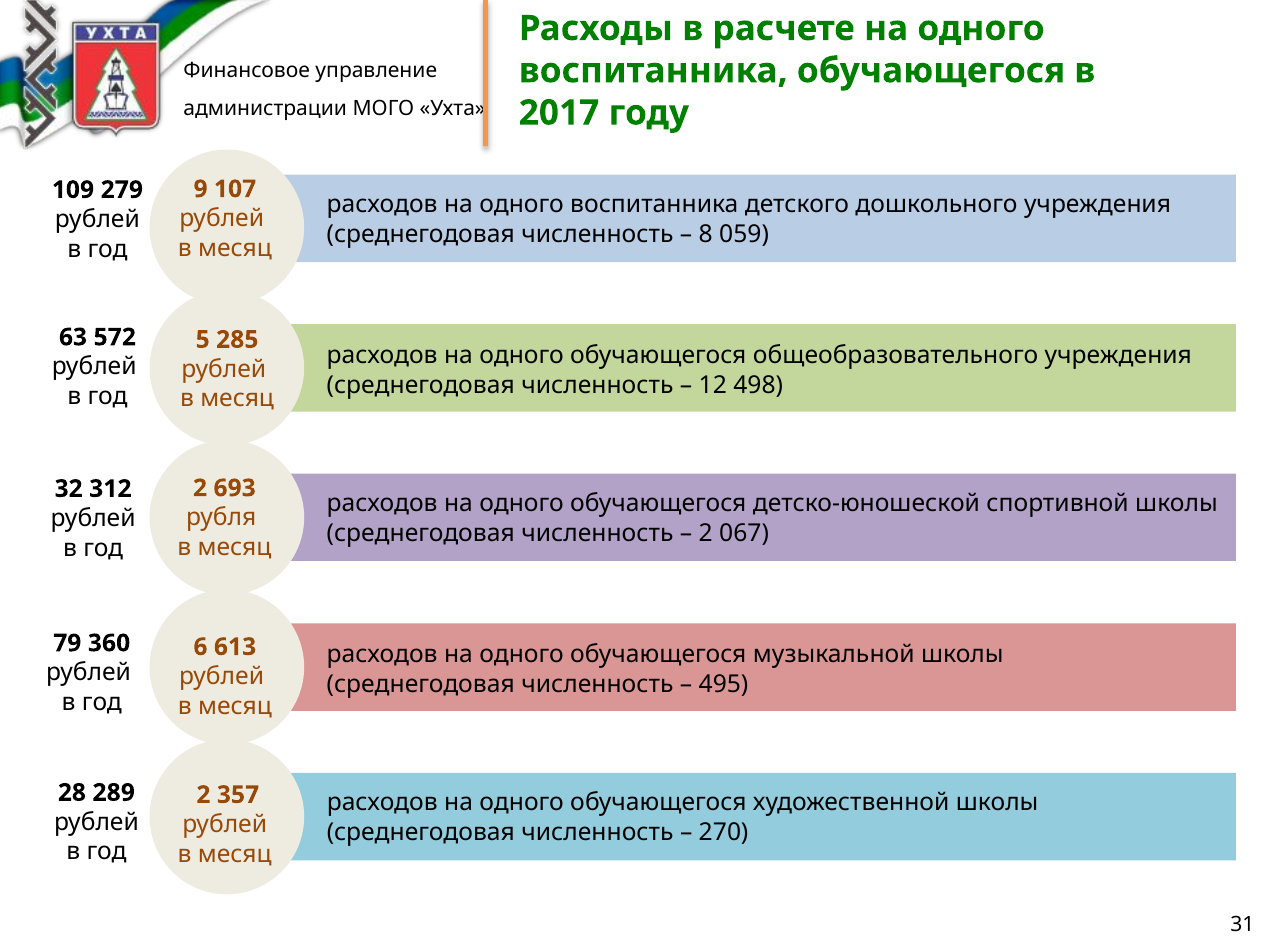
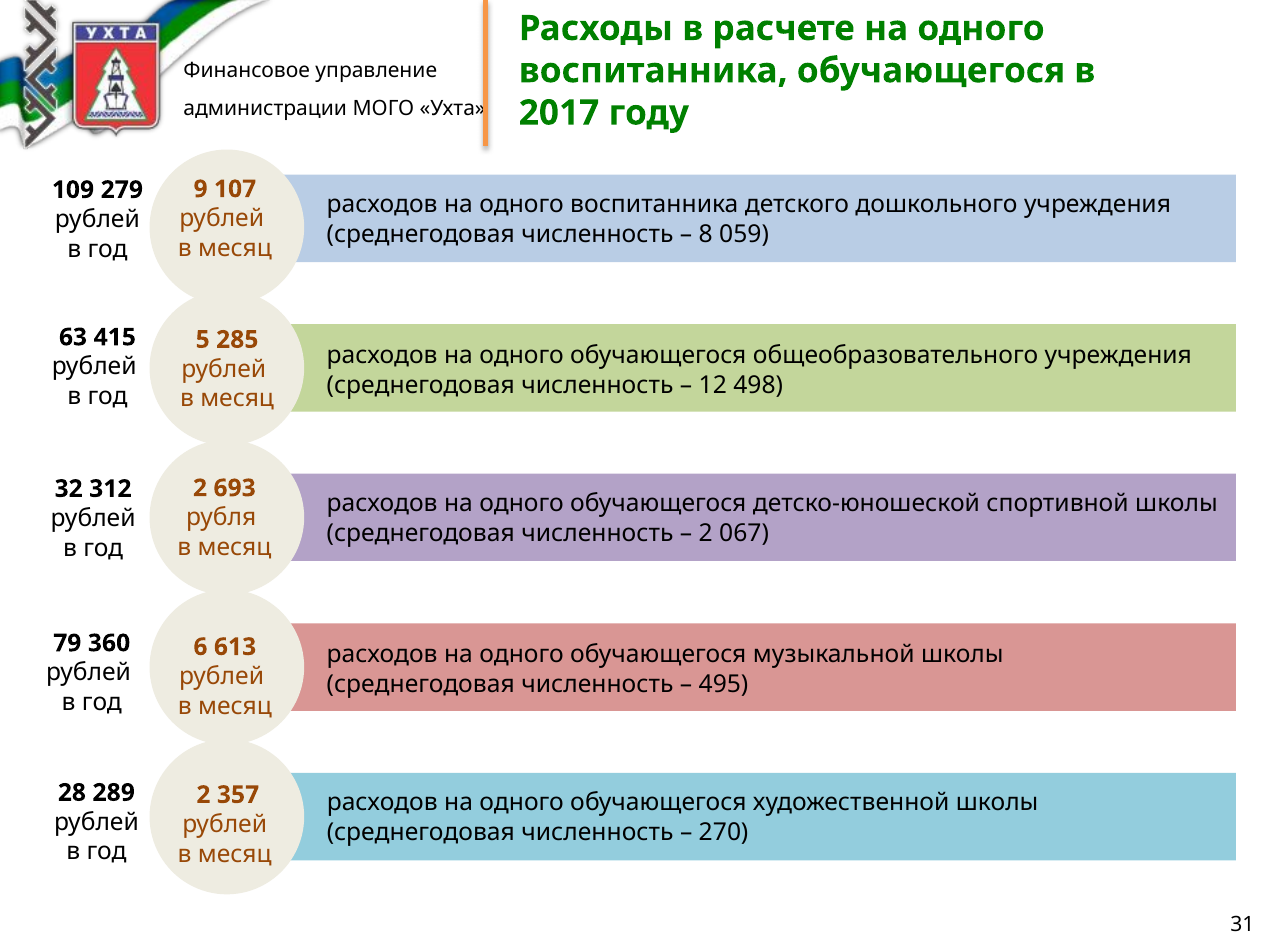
572: 572 -> 415 (115, 337)
